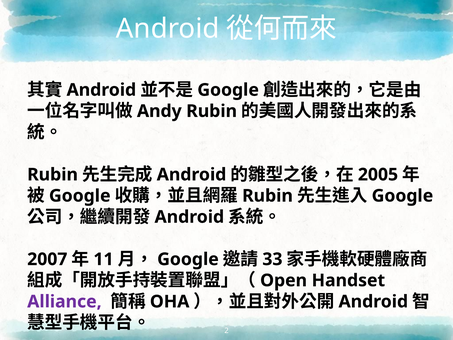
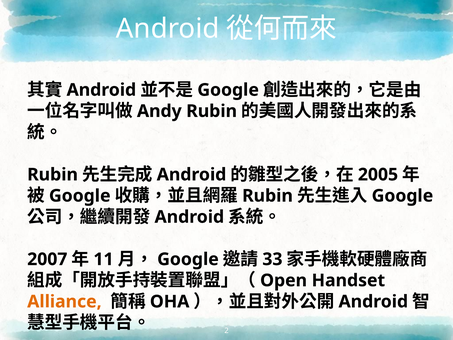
Alliance colour: purple -> orange (64, 301)
